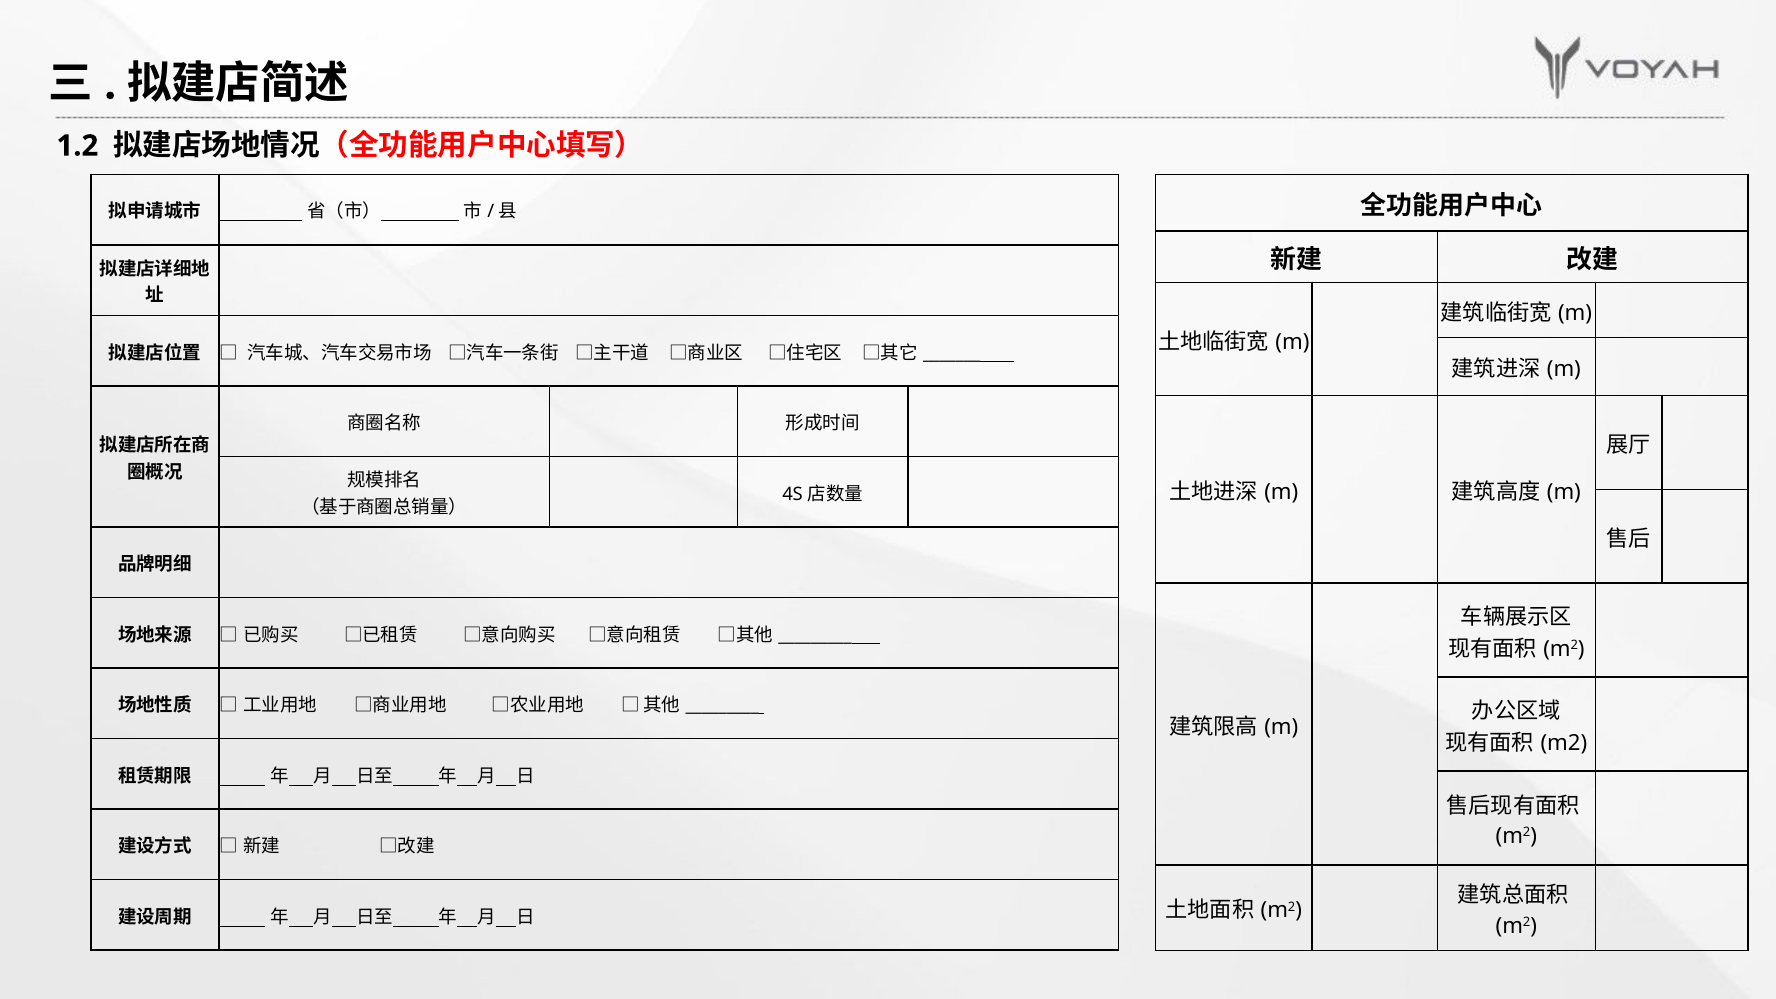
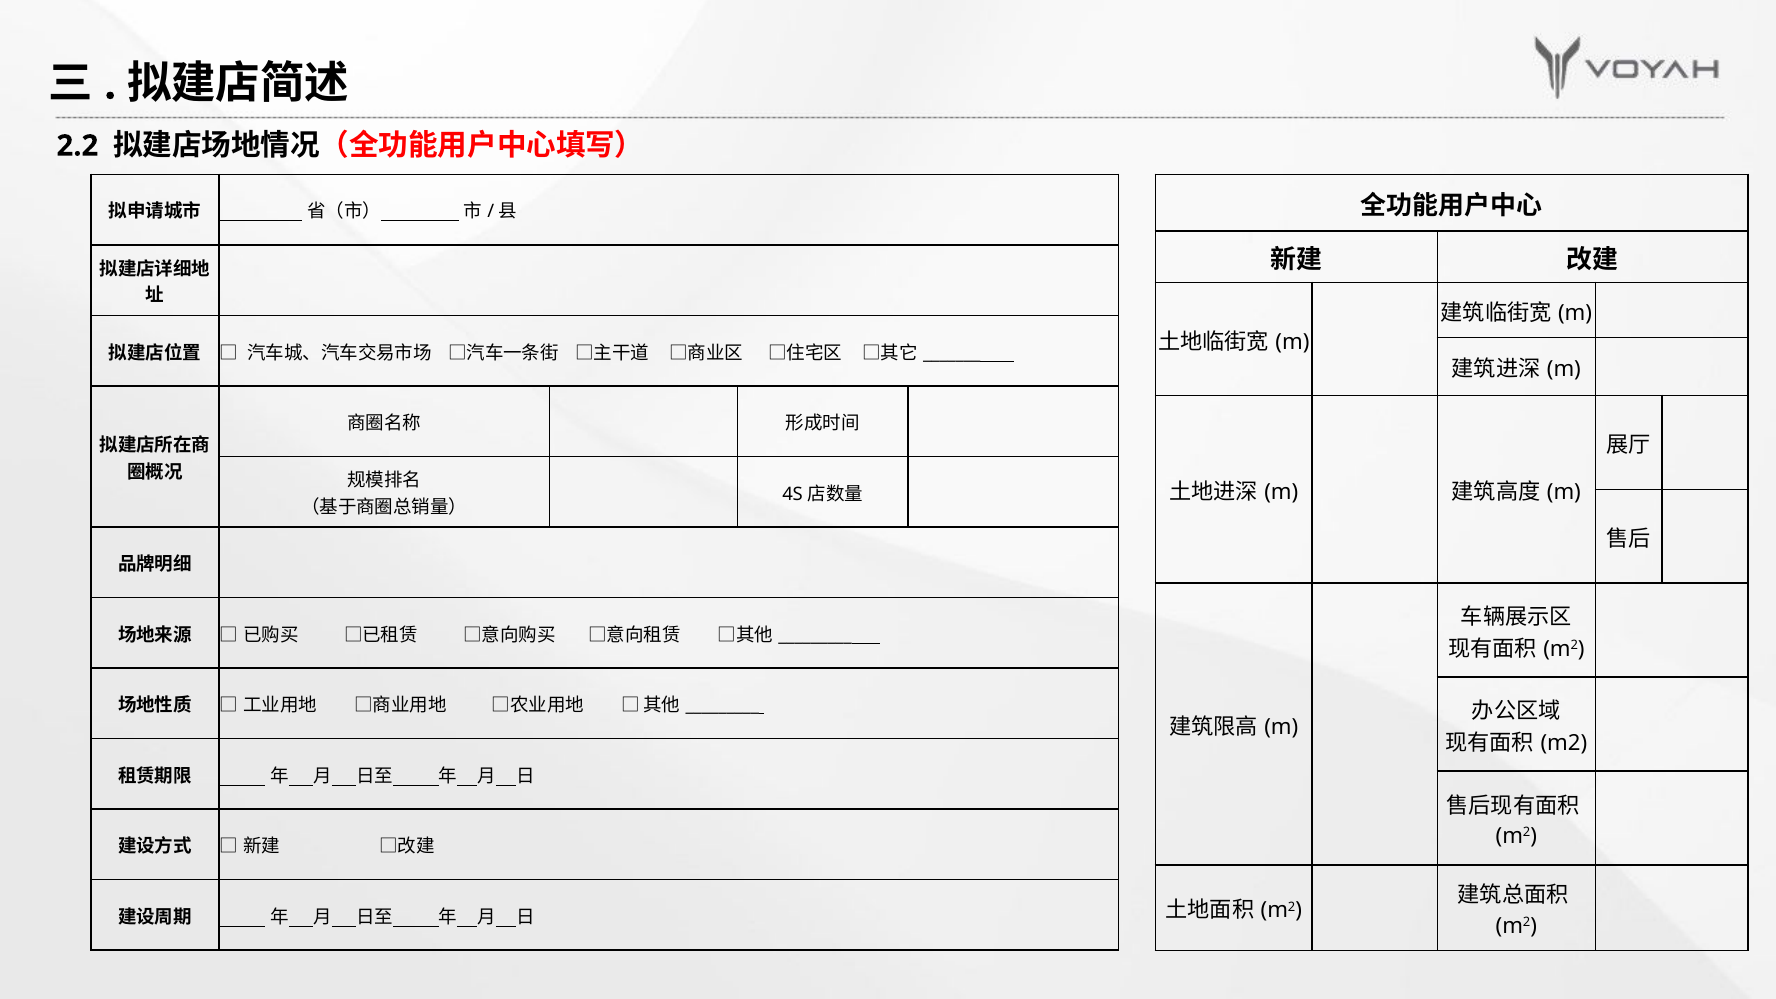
1.2: 1.2 -> 2.2 (77, 146)
